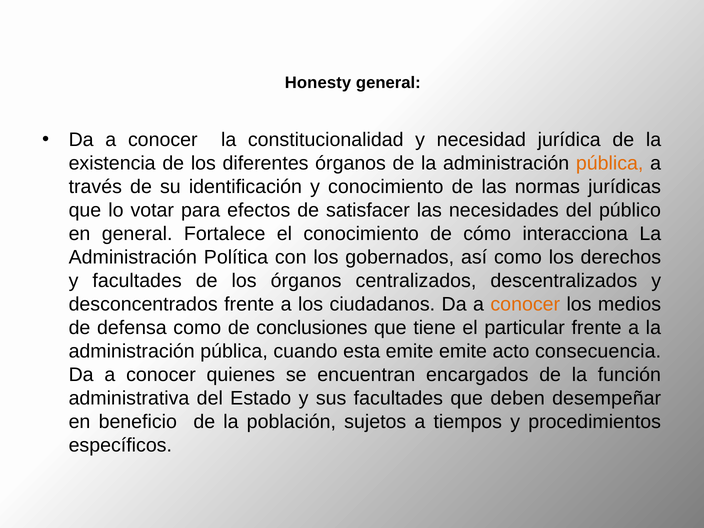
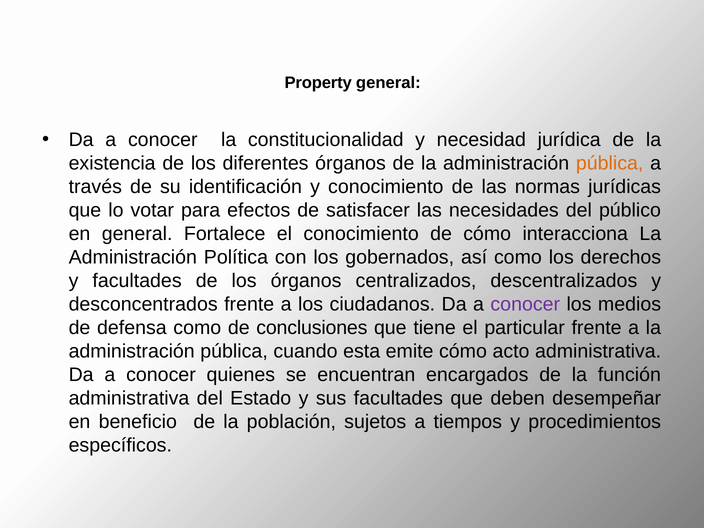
Honesty: Honesty -> Property (318, 83)
conocer colour: orange -> purple (525, 304)
emite emite: emite -> cómo (463, 351)
acto consecuencia: consecuencia -> administrativa (598, 351)
